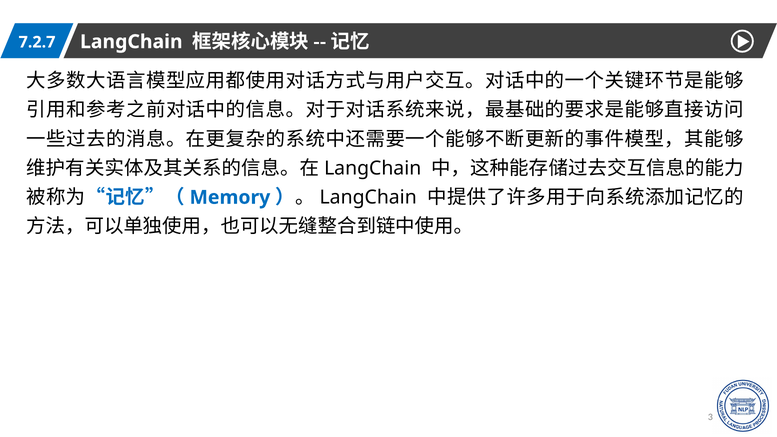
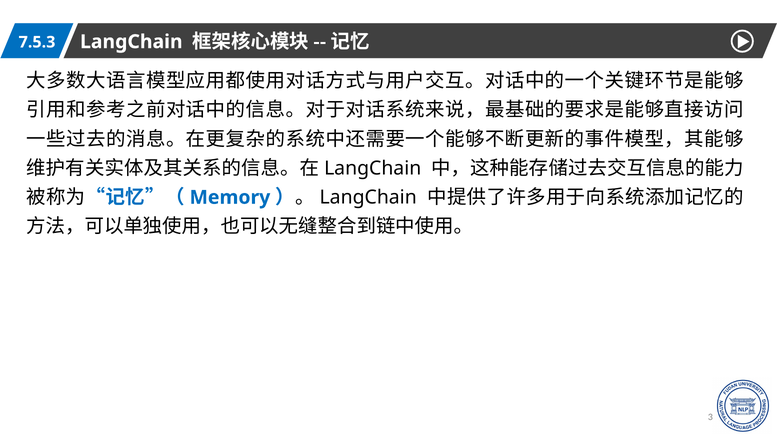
7.2.7: 7.2.7 -> 7.5.3 (37, 42)
